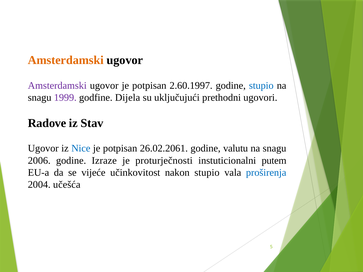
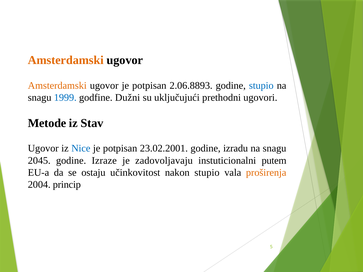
Amsterdamski colour: purple -> orange (57, 86)
2.60.1997: 2.60.1997 -> 2.06.8893 (191, 86)
1999 colour: purple -> blue (65, 98)
Dijela: Dijela -> Dužni (128, 98)
Radove: Radove -> Metode (47, 123)
26.02.2061: 26.02.2061 -> 23.02.2001 (164, 148)
valutu: valutu -> izradu (236, 148)
2006: 2006 -> 2045 (39, 161)
proturječnosti: proturječnosti -> zadovoljavaju (164, 161)
vijeće: vijeće -> ostaju (93, 173)
proširenja colour: blue -> orange (266, 173)
učešća: učešća -> princip (67, 185)
